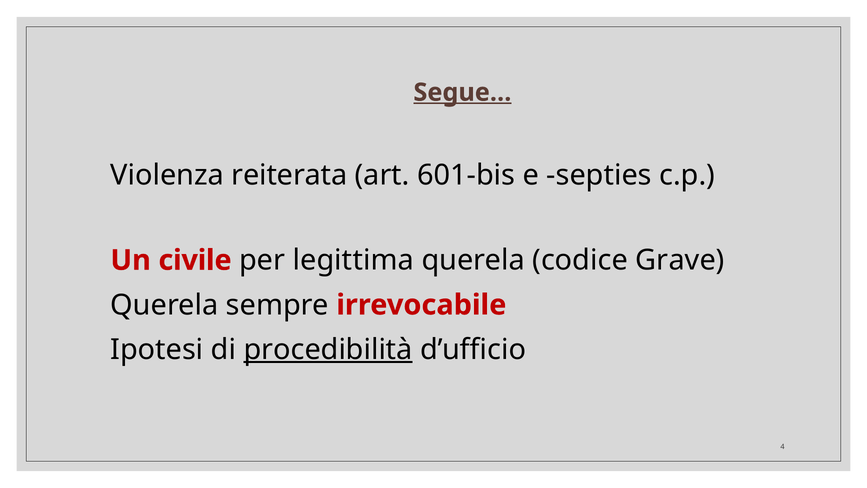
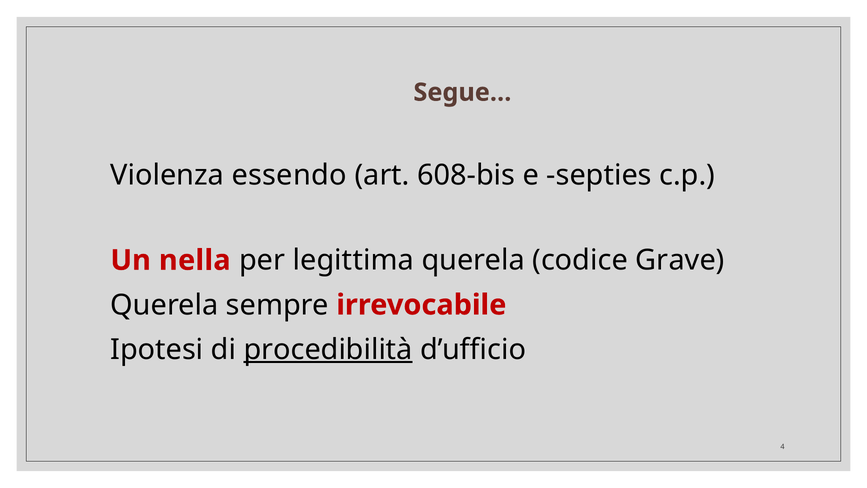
Segue… underline: present -> none (462, 92)
reiterata: reiterata -> essendo (289, 175)
601-bis: 601-bis -> 608-bis (466, 175)
civile: civile -> nella (195, 260)
